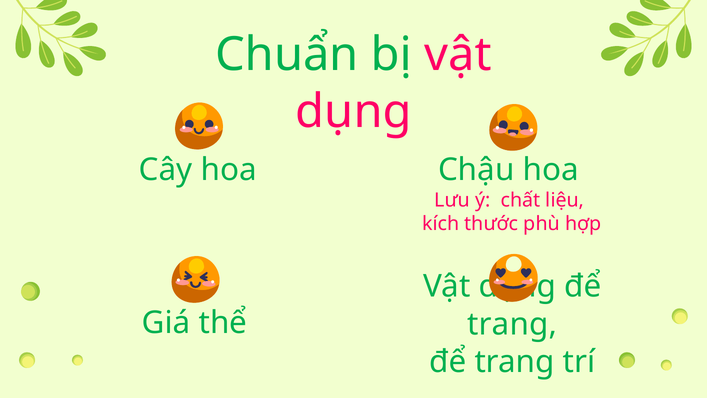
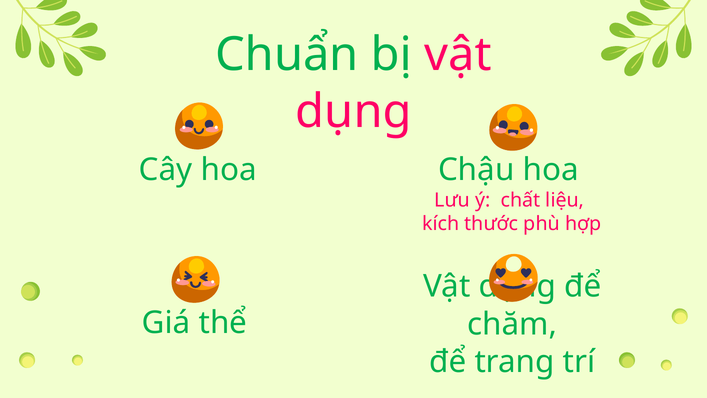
trang: trang -> chăm (512, 324)
